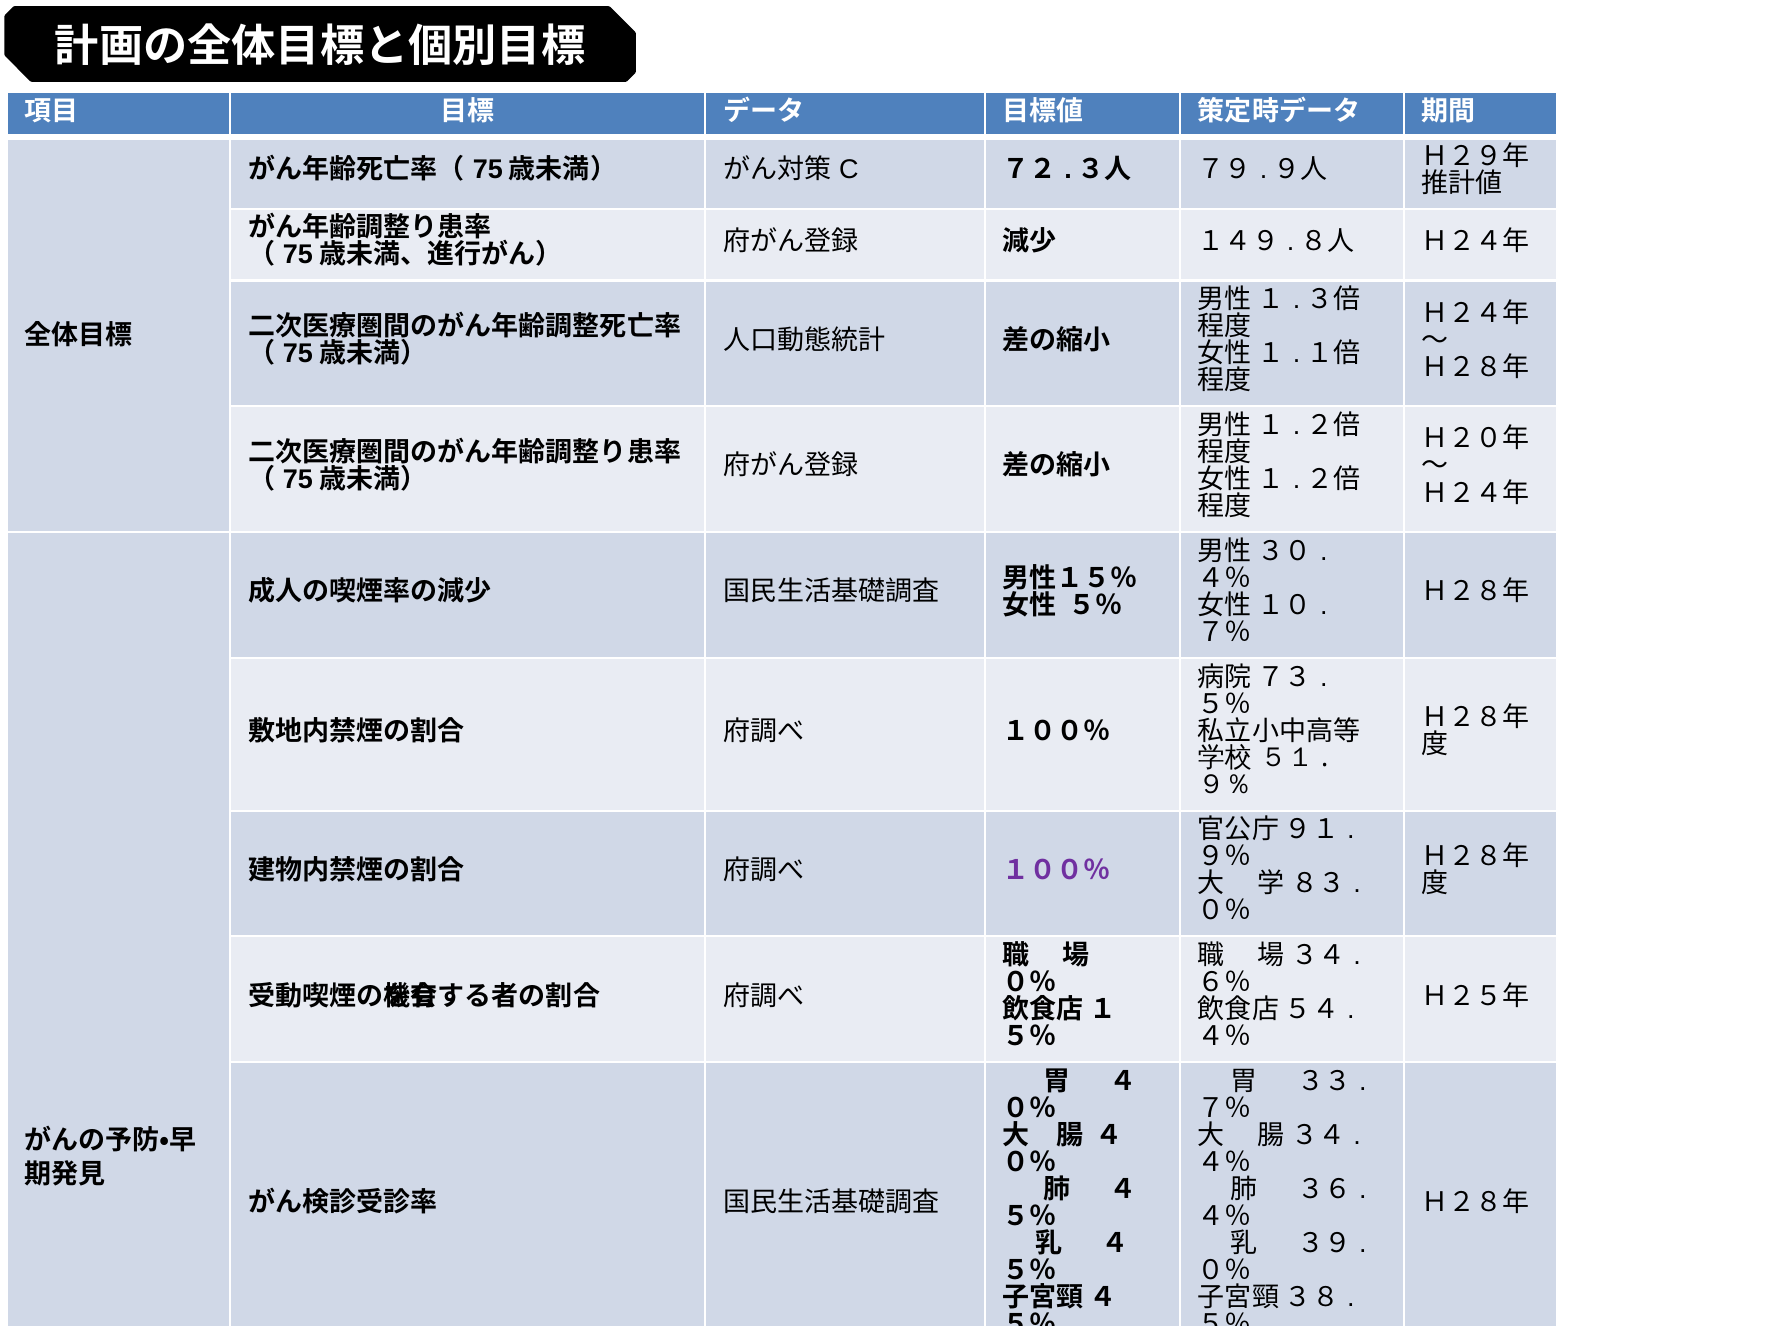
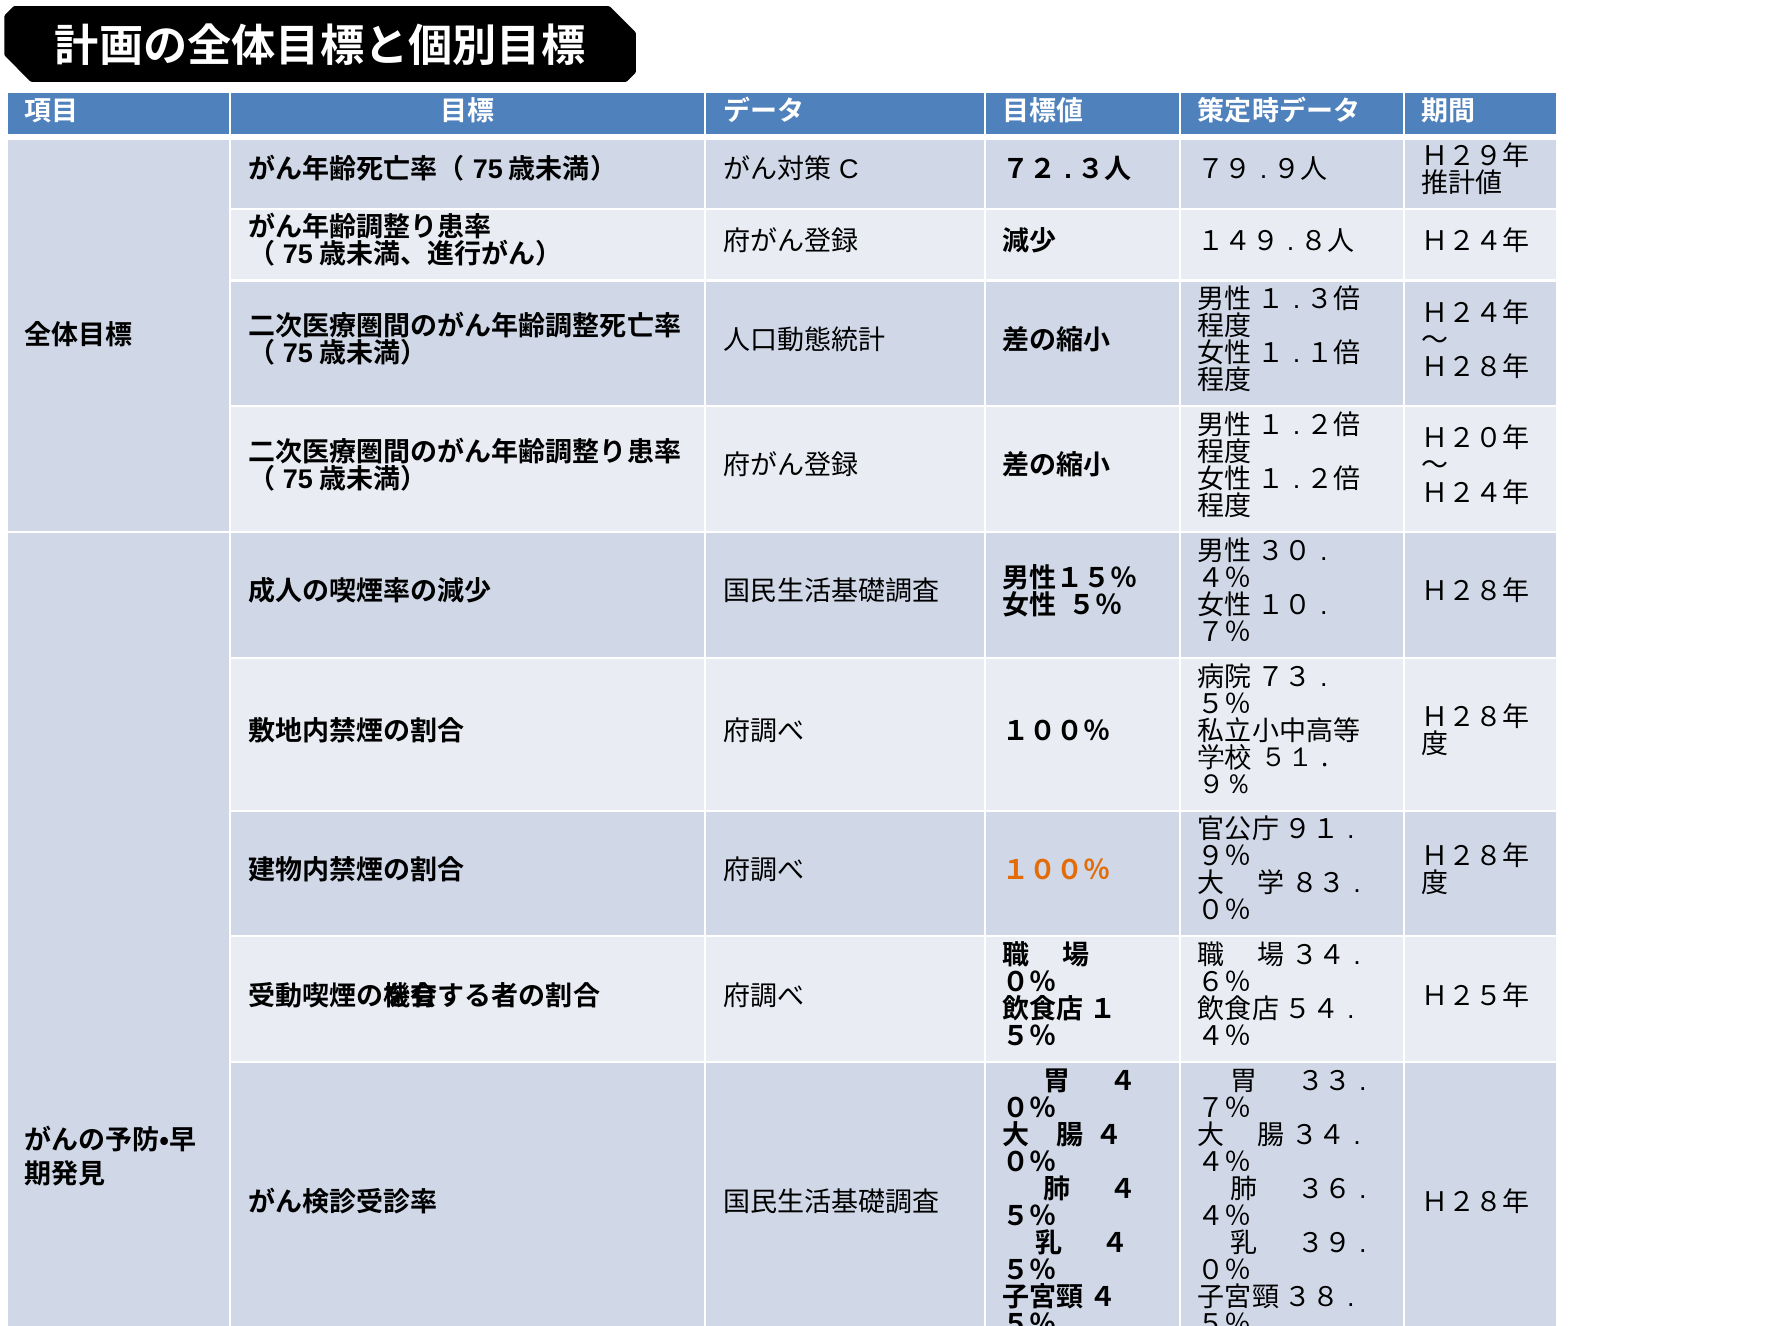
１００％ colour: purple -> orange (1056, 870)
